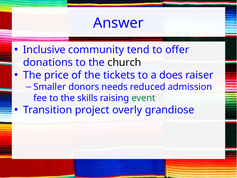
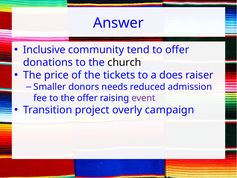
the skills: skills -> offer (87, 98)
event colour: green -> purple (143, 98)
grandiose: grandiose -> campaign (170, 110)
